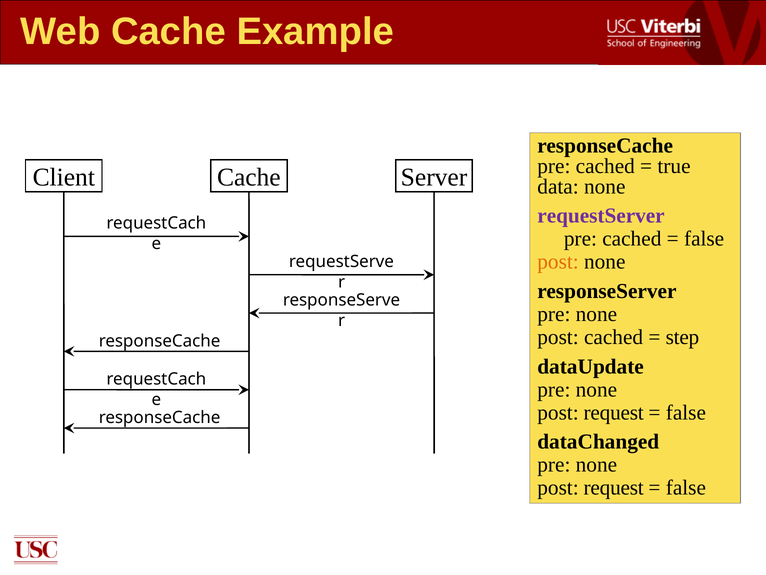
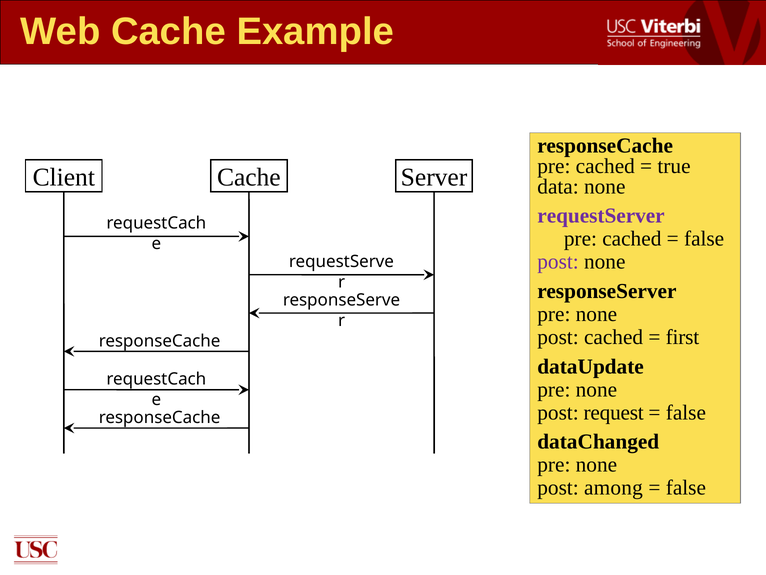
post colour: orange -> purple (558, 262)
step: step -> first (682, 337)
request: request -> among (613, 488)
